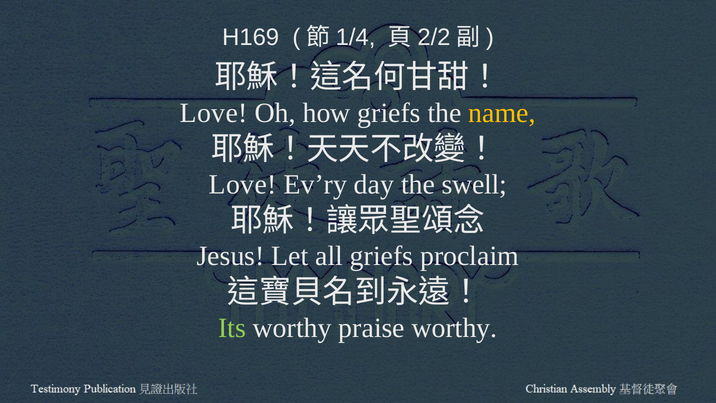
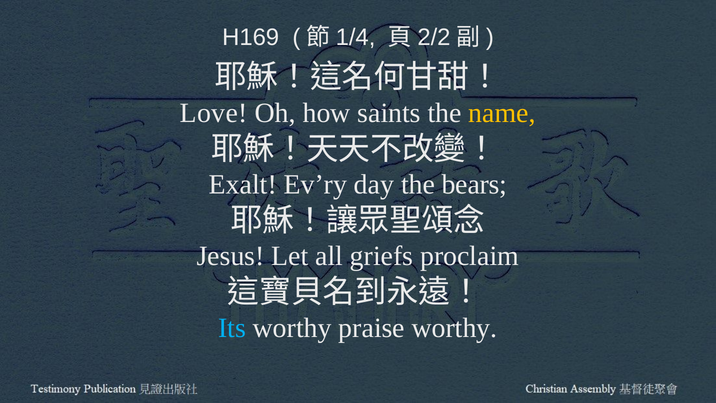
how griefs: griefs -> saints (389, 113)
Love: Love -> Exalt (243, 184)
swell: swell -> bears (474, 184)
Its colour: light green -> light blue (232, 328)
